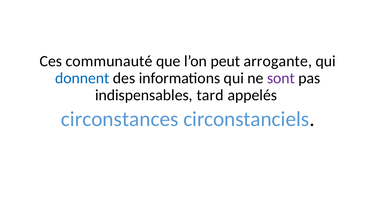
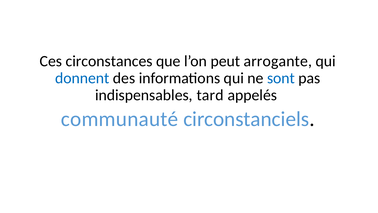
communauté: communauté -> circonstances (109, 61)
sont colour: purple -> blue (281, 78)
circonstances: circonstances -> communauté (120, 119)
